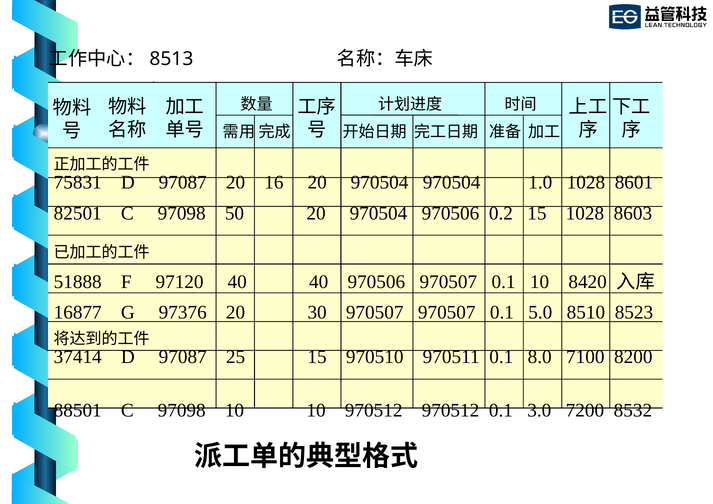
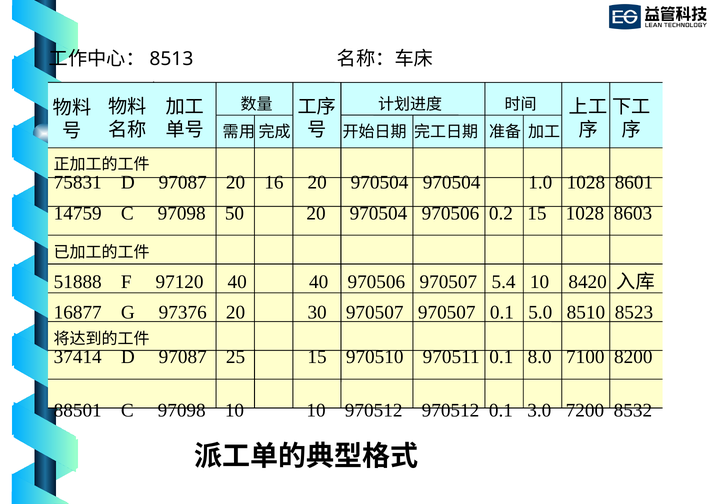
82501: 82501 -> 14759 (78, 213)
970506 970507 0.1: 0.1 -> 5.4 (504, 282)
